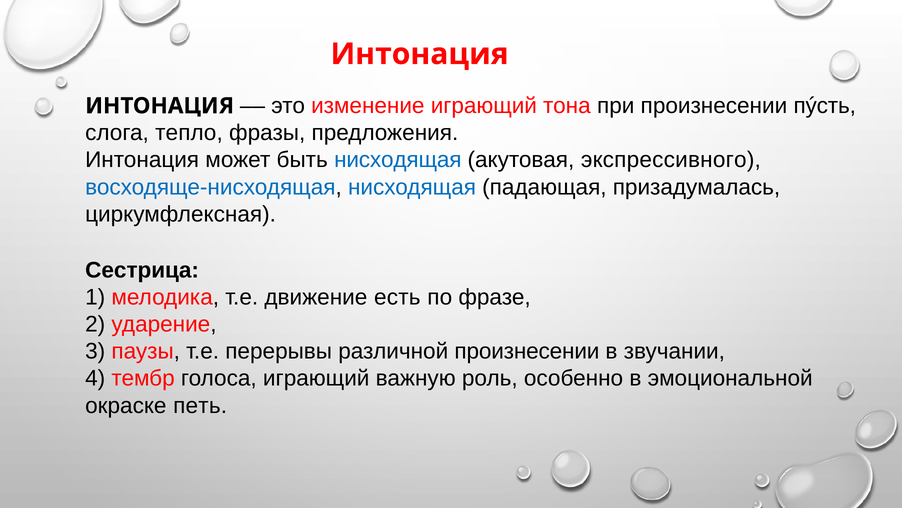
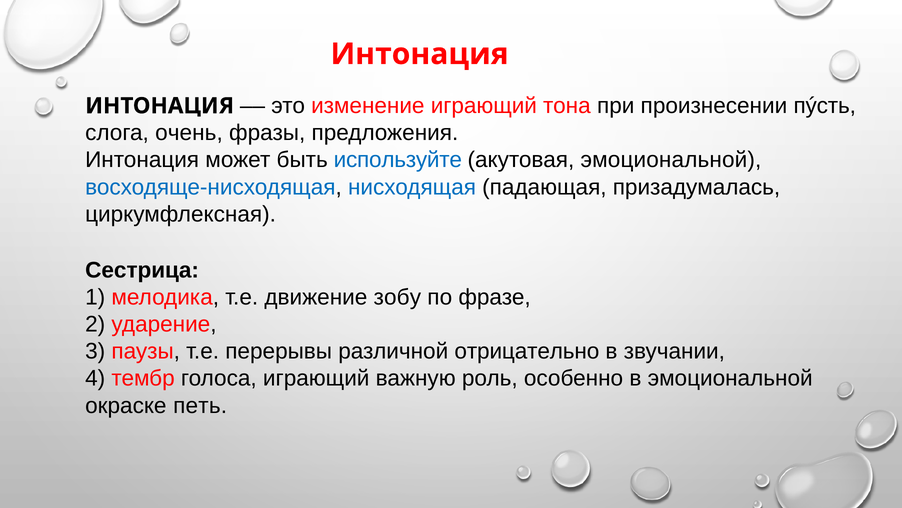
тепло: тепло -> очень (189, 133)
быть нисходящая: нисходящая -> используйте (398, 160)
акутовая экспрессивного: экспрессивного -> эмоциональной (671, 160)
есть: есть -> зобу (397, 297)
различной произнесении: произнесении -> отрицательно (527, 351)
